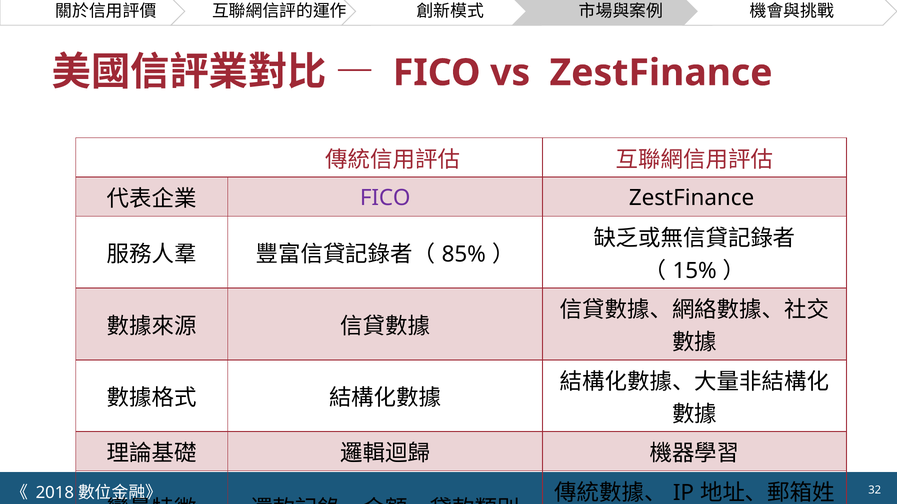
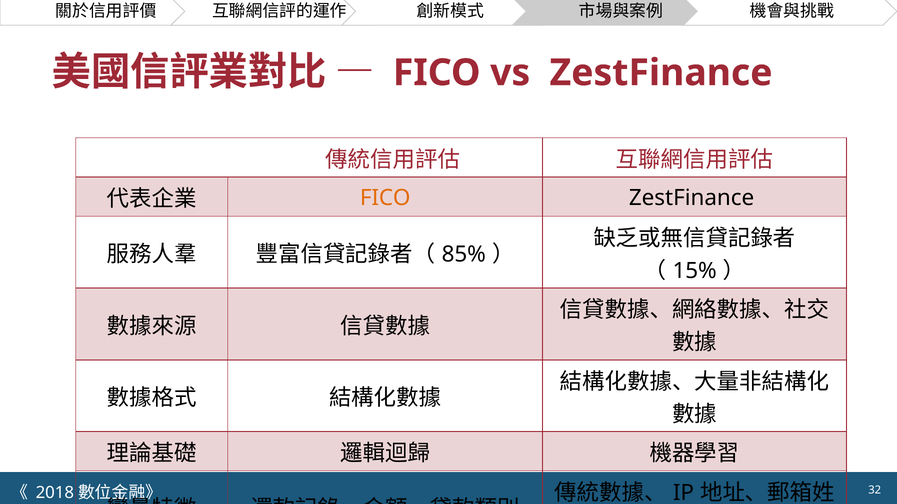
FICO colour: purple -> orange (385, 198)
